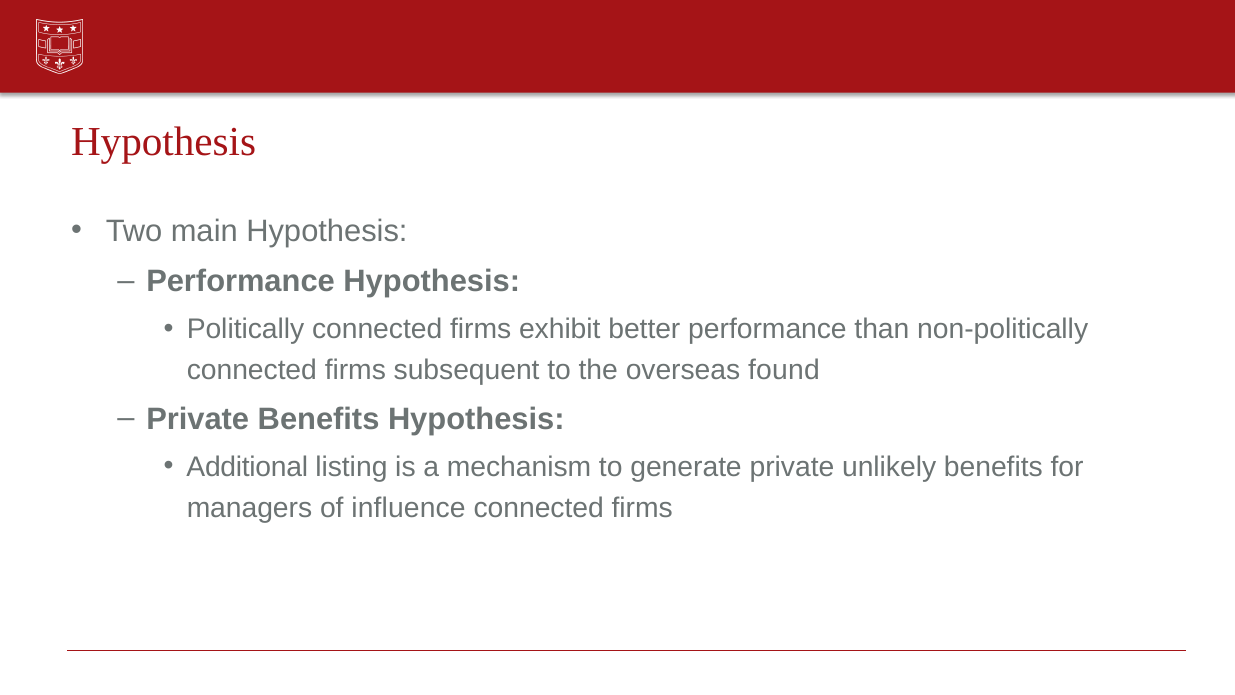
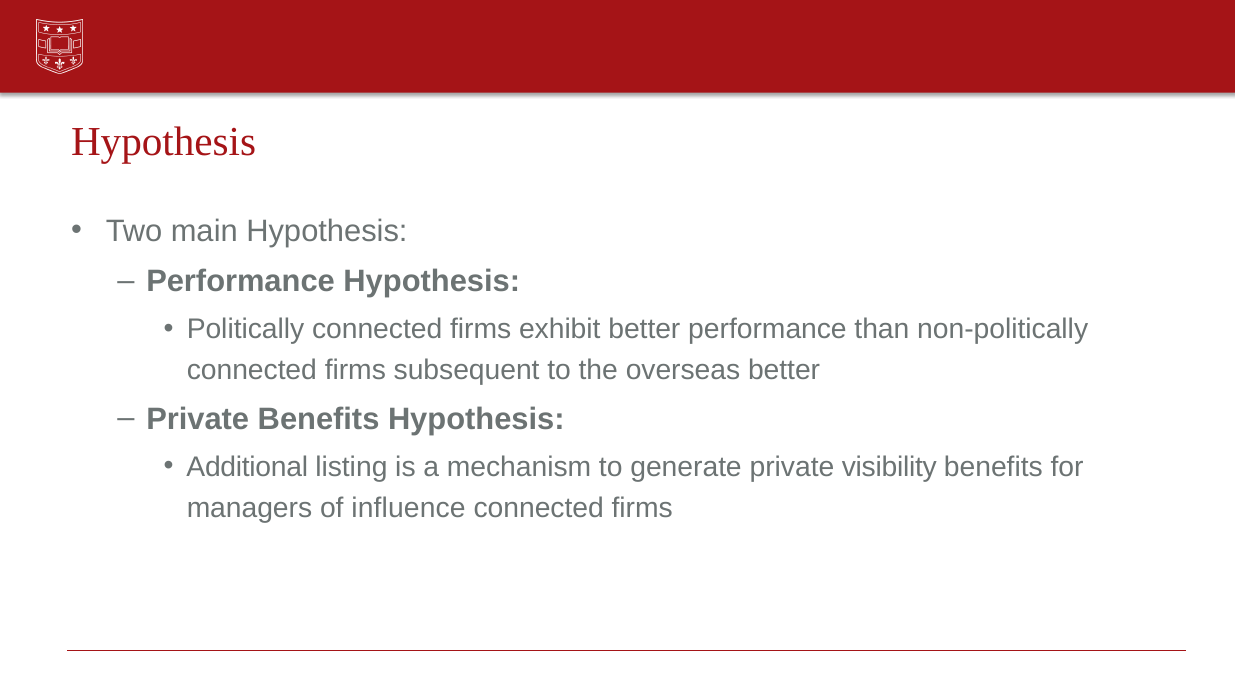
overseas found: found -> better (784, 370)
unlikely: unlikely -> visibility (889, 467)
